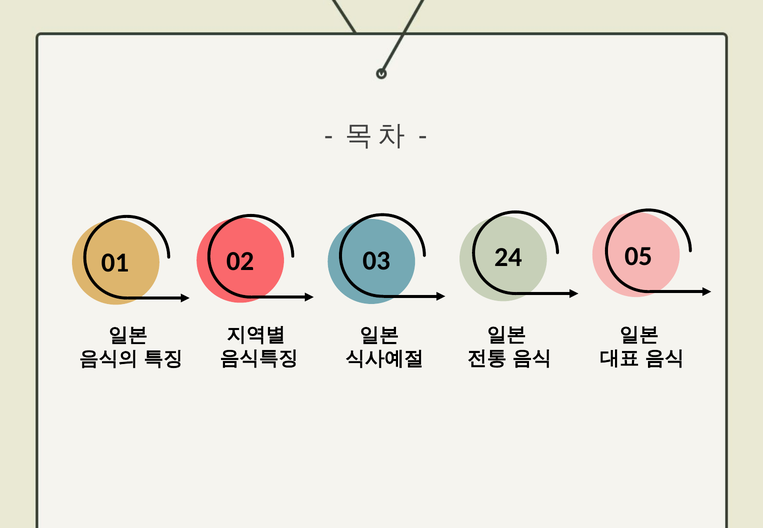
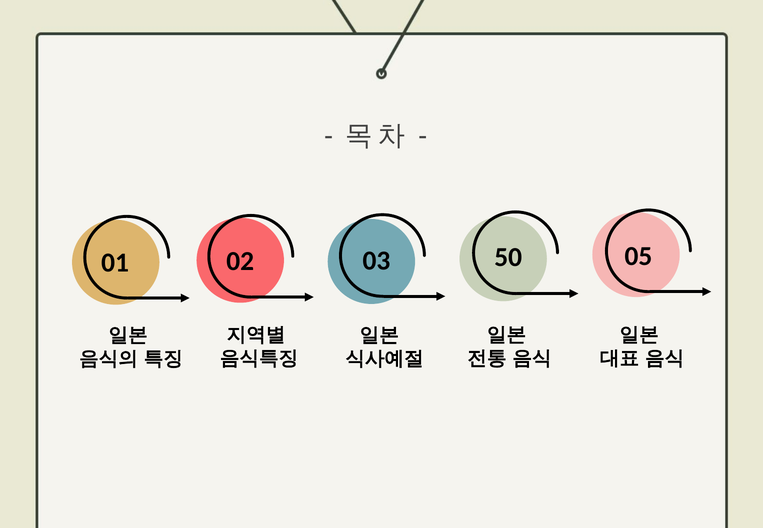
24: 24 -> 50 (508, 258)
